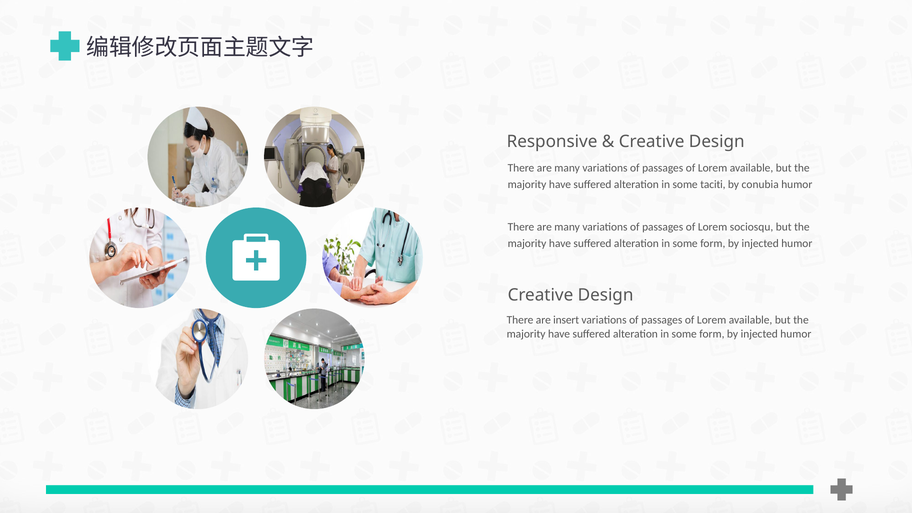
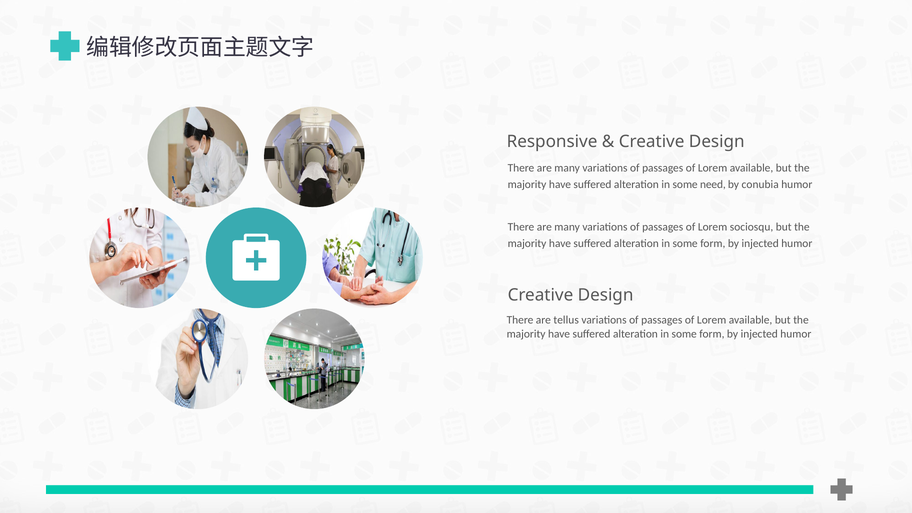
taciti: taciti -> need (713, 184)
insert: insert -> tellus (566, 320)
